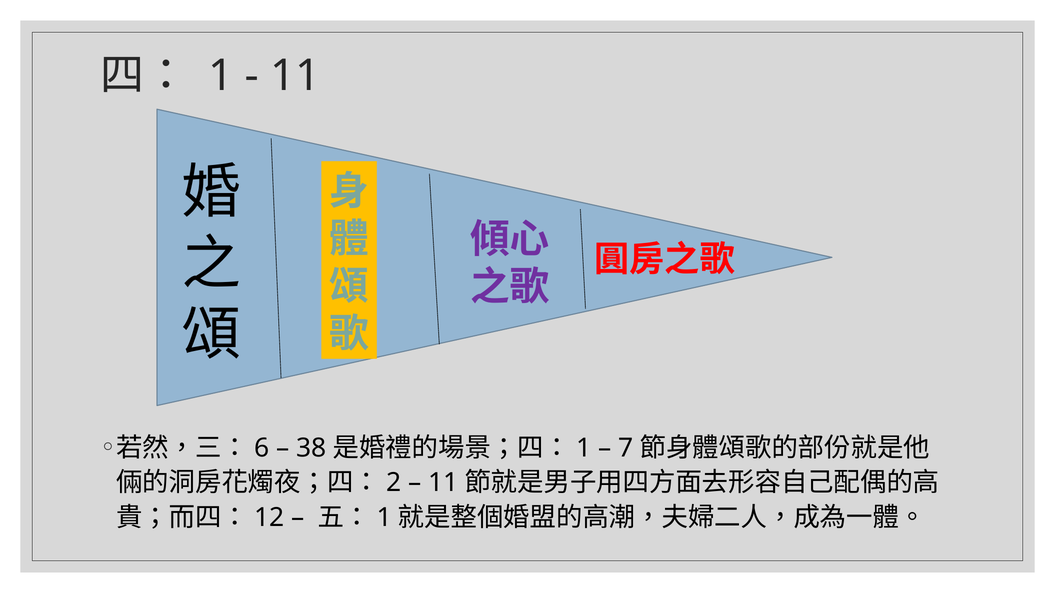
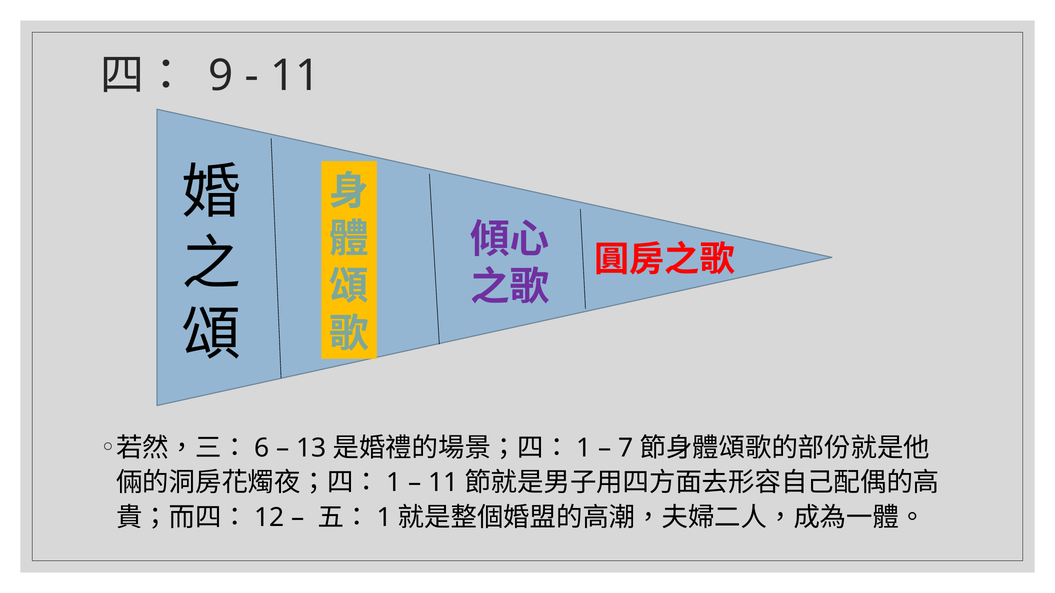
1: 1 -> 9 (221, 76)
38: 38 -> 13 (311, 448)
2: 2 -> 1 (394, 483)
